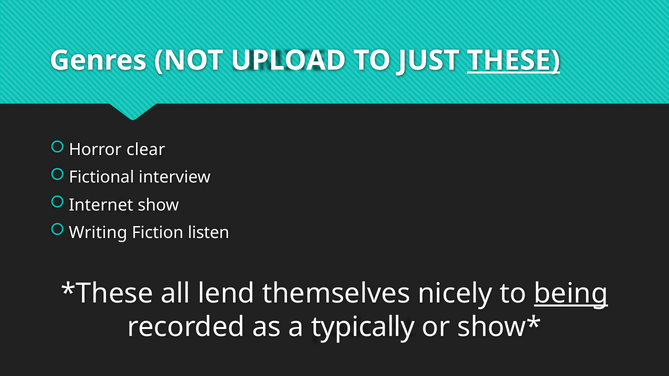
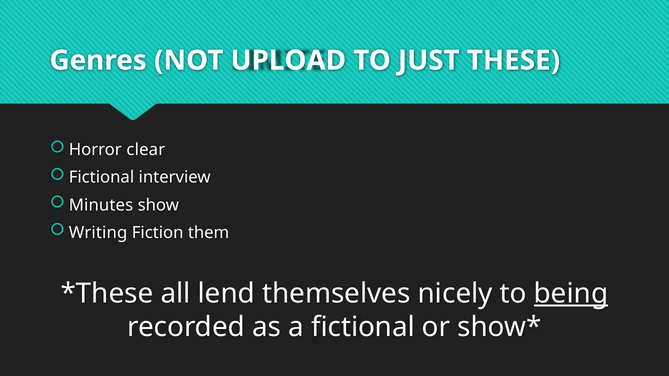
THESE underline: present -> none (513, 60)
Internet: Internet -> Minutes (101, 205)
listen: listen -> them (209, 233)
a typically: typically -> fictional (363, 327)
